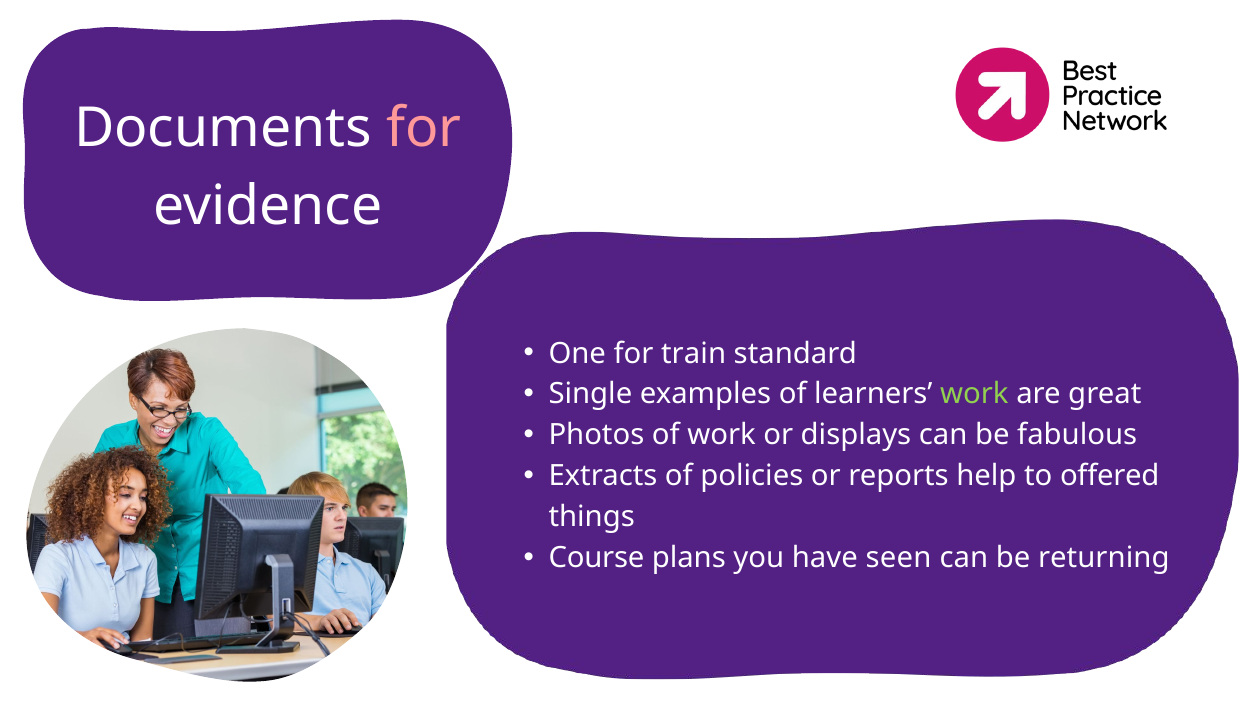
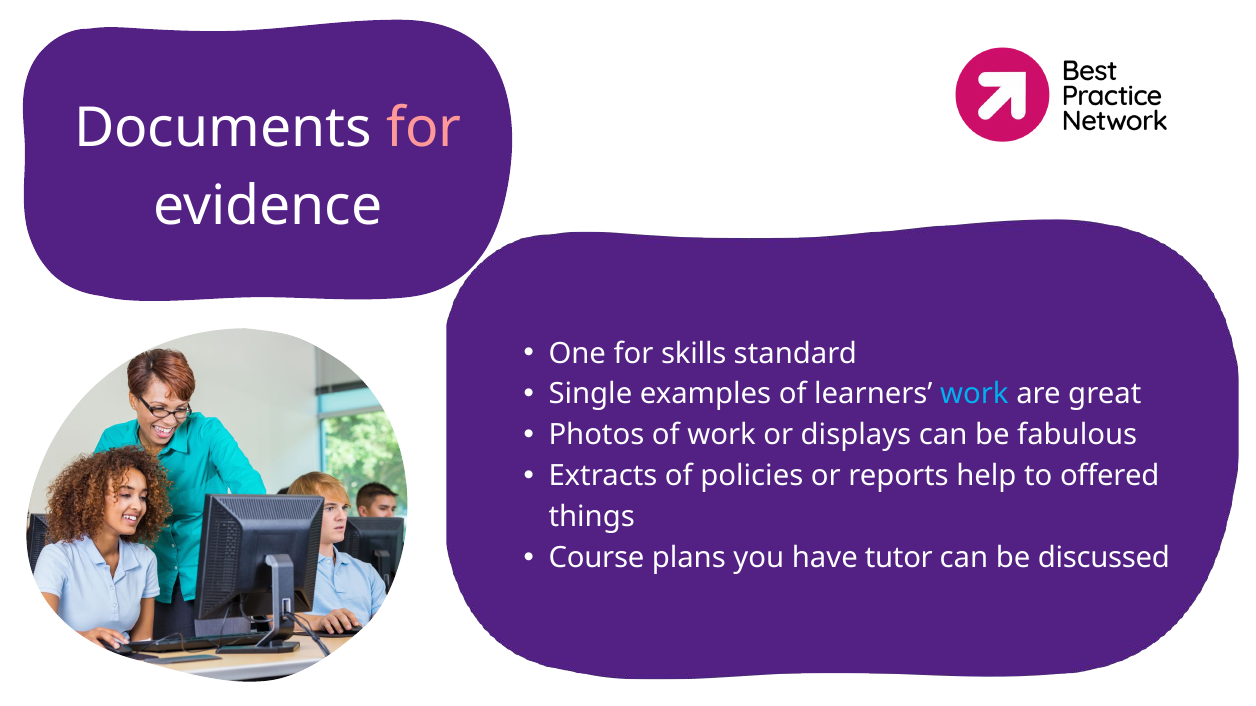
for train: train -> skills (694, 354)
work colour: light green -> light blue (974, 395)
seen: seen -> tutor (899, 558)
returning: returning -> discussed (1104, 558)
